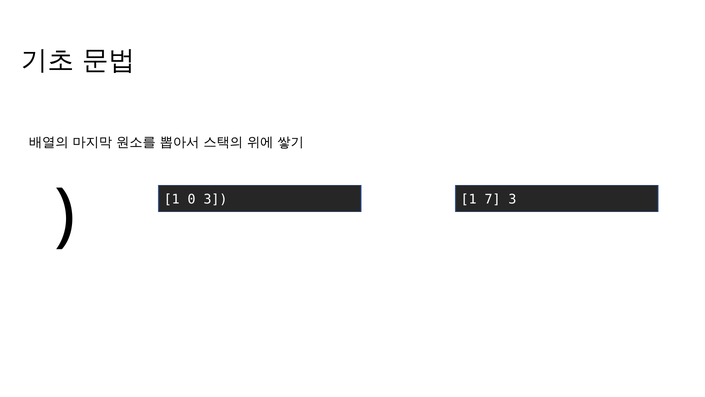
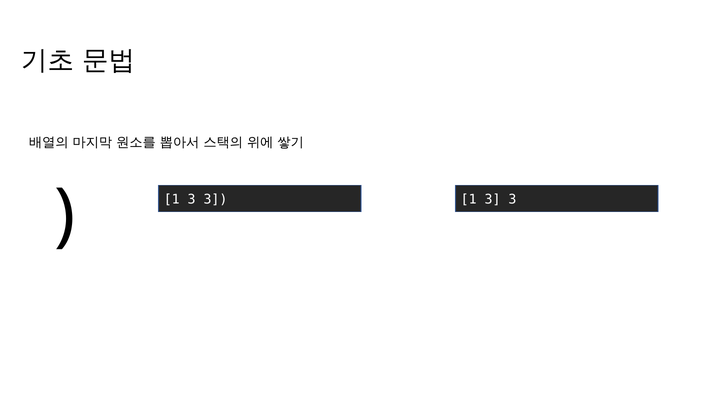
0: 0 -> 3 (192, 199)
3 1 7: 7 -> 3 (492, 199)
